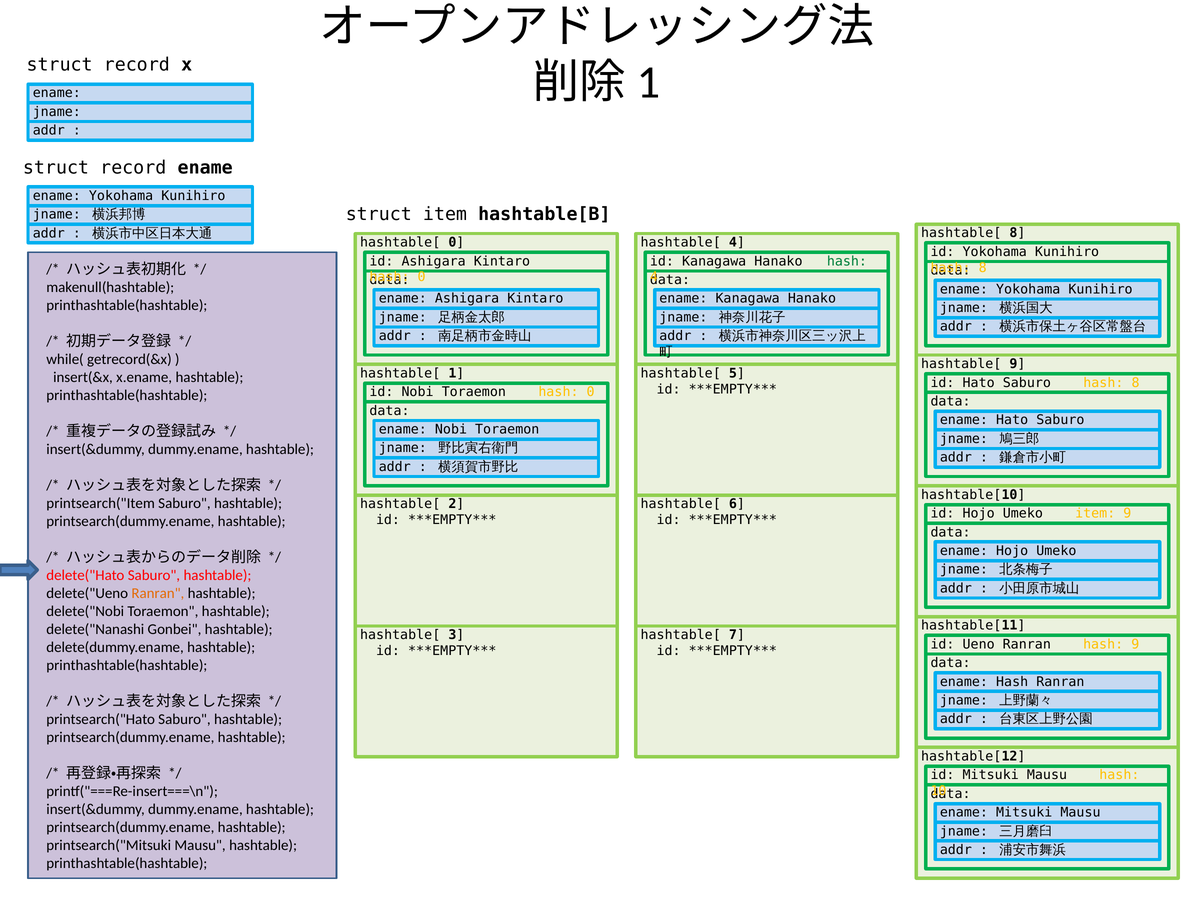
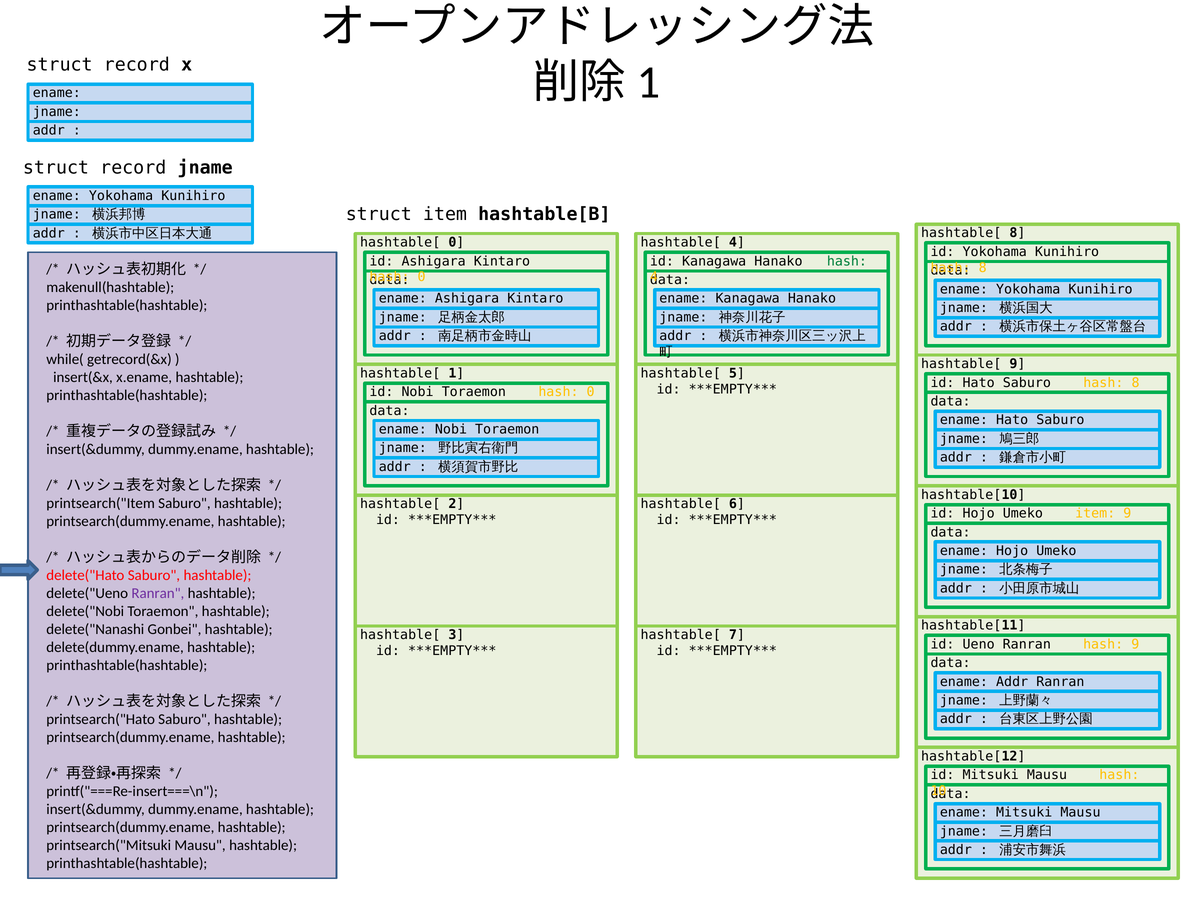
record ename: ename -> jname (205, 168)
Ranran colour: orange -> purple (158, 594)
Hash: Hash -> Addr (1012, 682)
